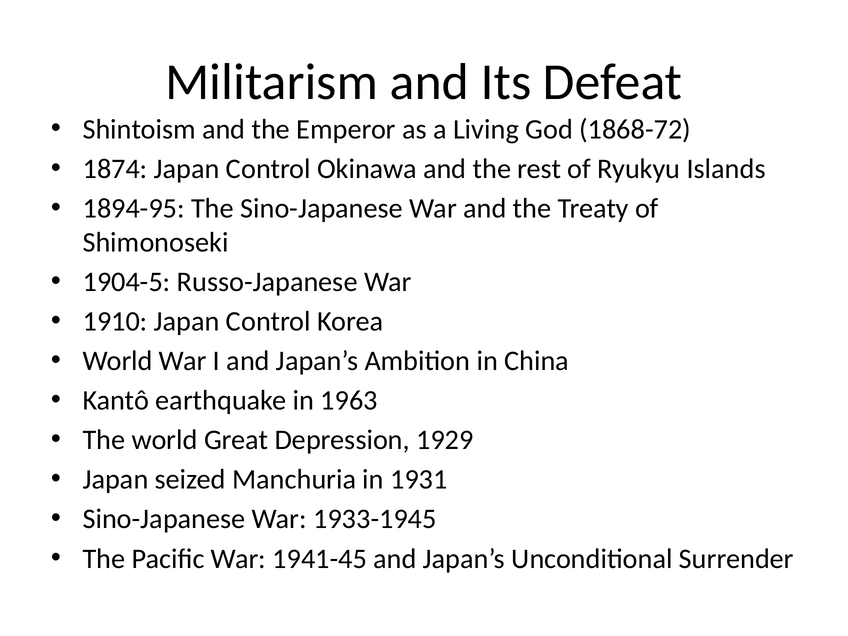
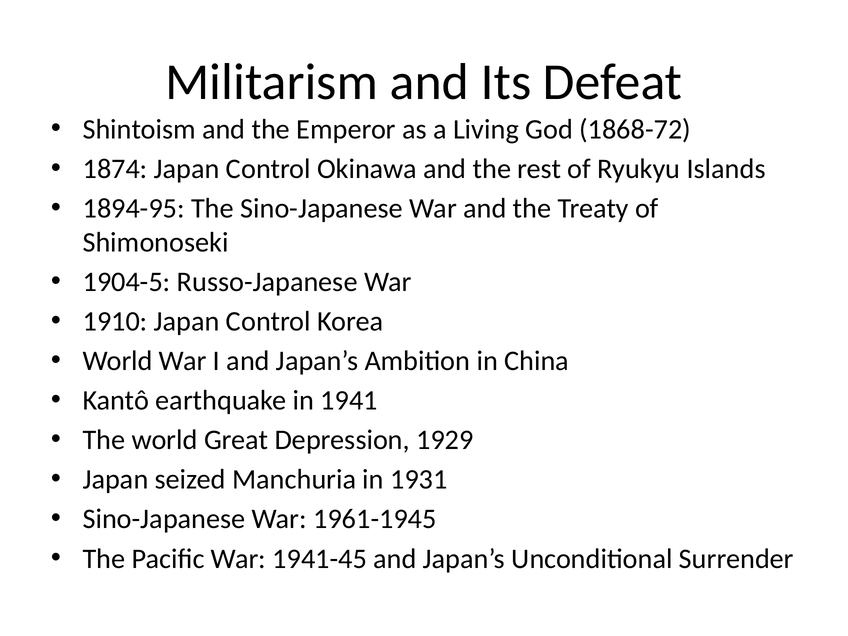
1963: 1963 -> 1941 (349, 400)
1933-1945: 1933-1945 -> 1961-1945 (375, 519)
